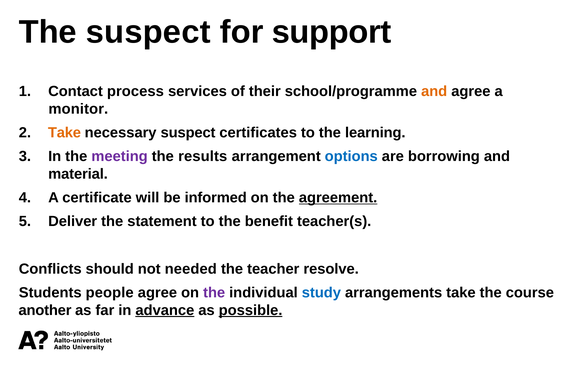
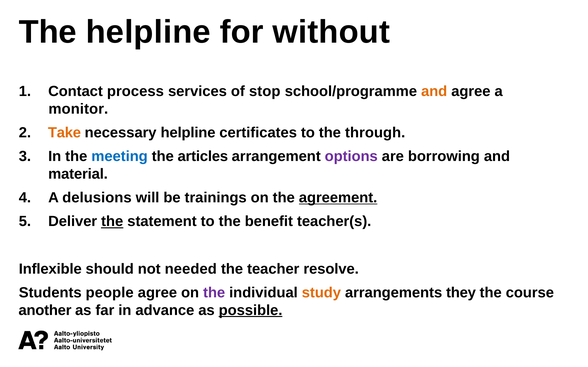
The suspect: suspect -> helpline (148, 32)
support: support -> without (331, 32)
their: their -> stop (265, 91)
necessary suspect: suspect -> helpline (188, 133)
learning: learning -> through (375, 133)
meeting colour: purple -> blue (120, 157)
results: results -> articles (203, 157)
options colour: blue -> purple (351, 157)
certificate: certificate -> delusions (97, 198)
informed: informed -> trainings (216, 198)
the underline: none -> present (112, 222)
Conflicts: Conflicts -> Inflexible (50, 269)
study colour: blue -> orange (321, 293)
arrangements take: take -> they (461, 293)
advance underline: present -> none (165, 311)
